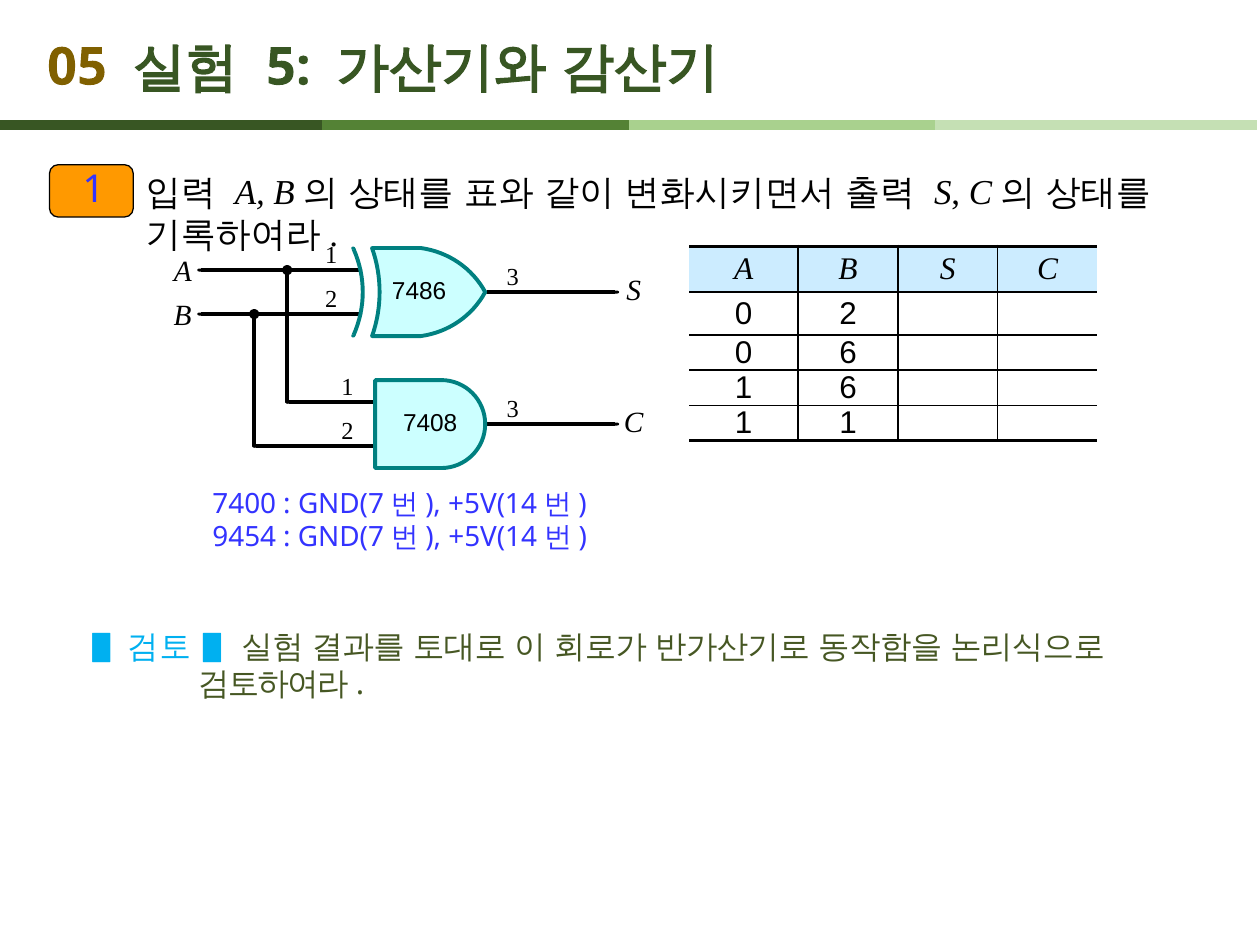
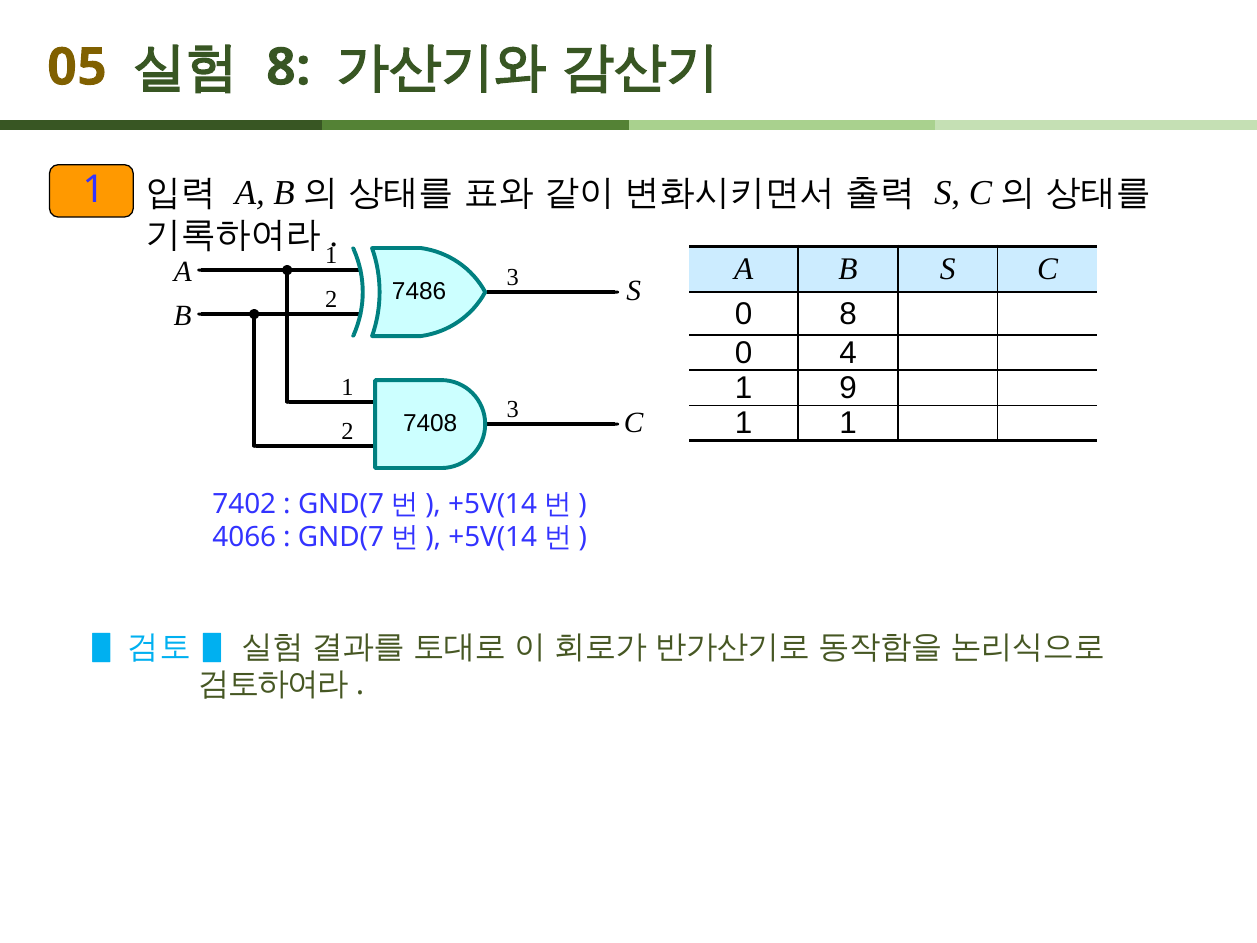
5: 5 -> 8 (288, 67)
0 2: 2 -> 8 (848, 314)
0 6: 6 -> 4 (848, 353)
1 6: 6 -> 9 (848, 388)
7400: 7400 -> 7402 (244, 504)
9454: 9454 -> 4066 (244, 537)
